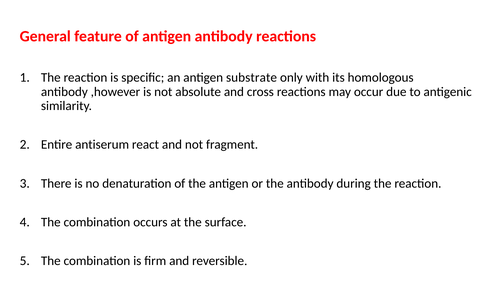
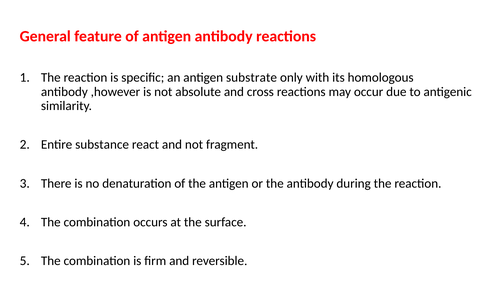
antiserum: antiserum -> substance (102, 145)
